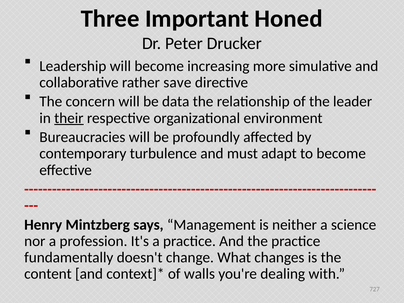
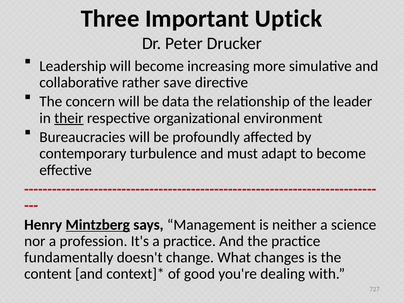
Honed: Honed -> Uptick (289, 19)
Mintzberg underline: none -> present (98, 225)
walls: walls -> good (199, 274)
